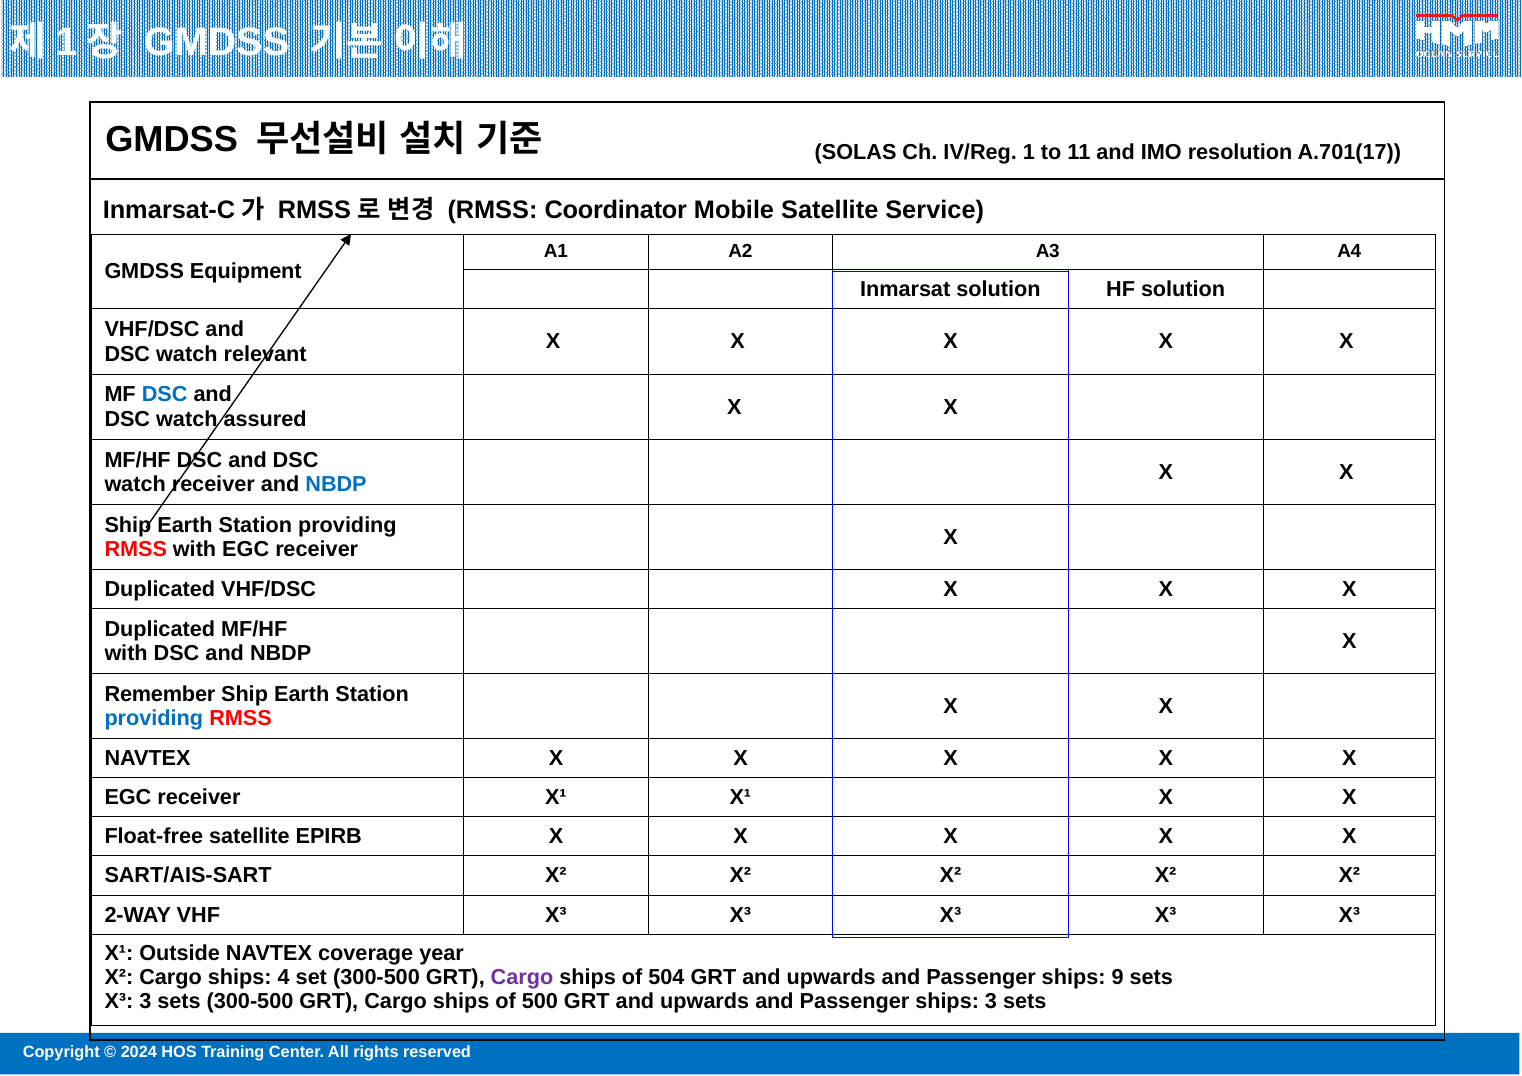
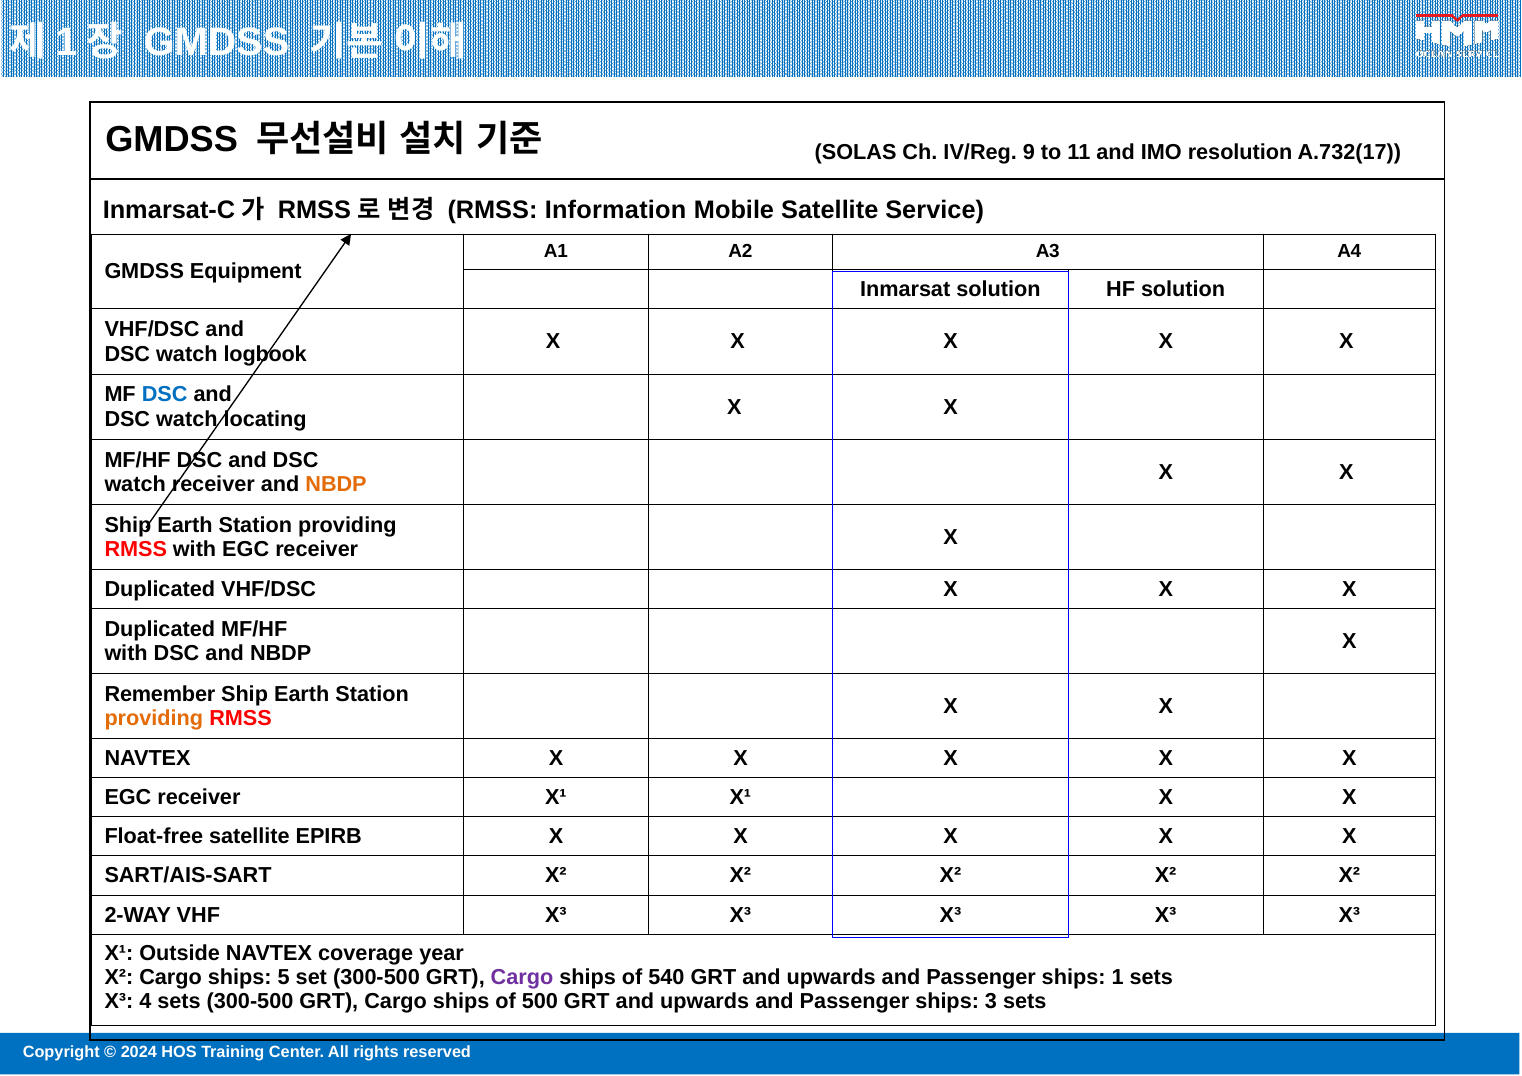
IV/Reg 1: 1 -> 9 (1029, 152)
A.701(17: A.701(17 -> A.732(17 (1349, 152)
Coordinator: Coordinator -> Information (616, 210)
relevant: relevant -> logbook (265, 354)
assured: assured -> locating (265, 419)
NBDP colour: blue -> orange (336, 484)
providing colour: blue -> orange (154, 719)
4: 4 -> 5 (284, 978)
504: 504 -> 540 (666, 978)
ships 9: 9 -> 1 (1118, 978)
X³ 3: 3 -> 4 (145, 1002)
